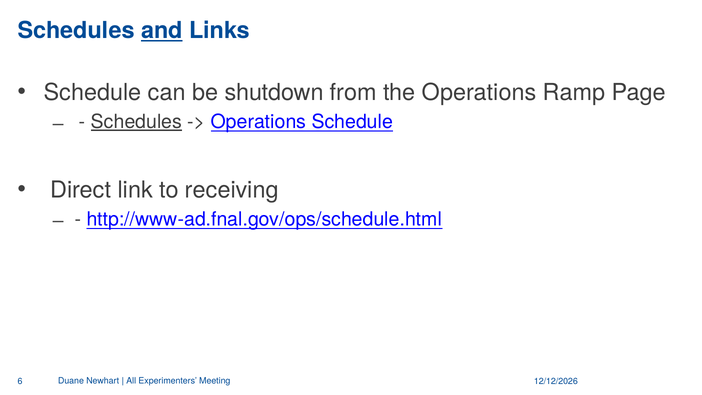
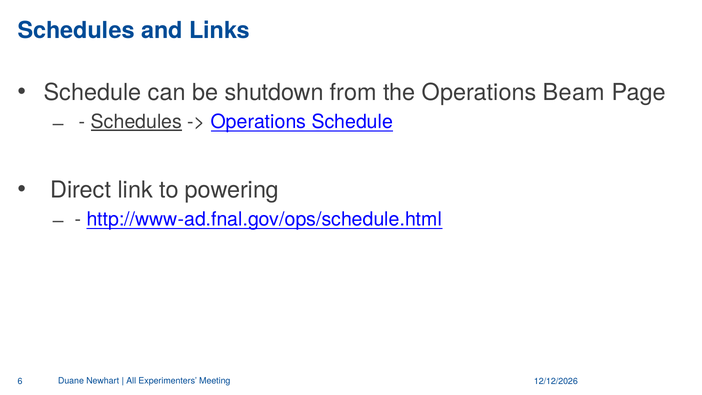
and underline: present -> none (162, 31)
Ramp: Ramp -> Beam (574, 92)
receiving: receiving -> powering (232, 190)
